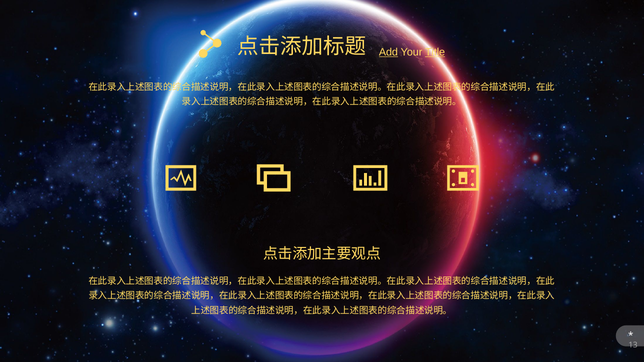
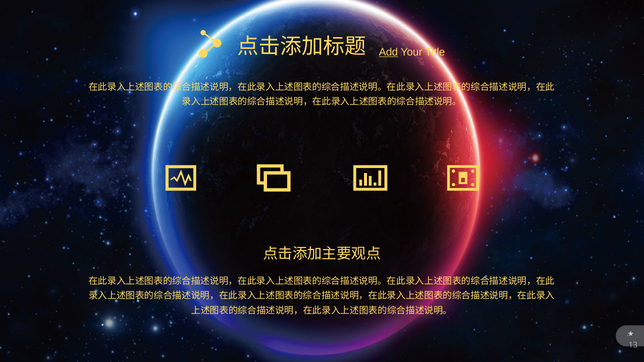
Title underline: present -> none (435, 52)
